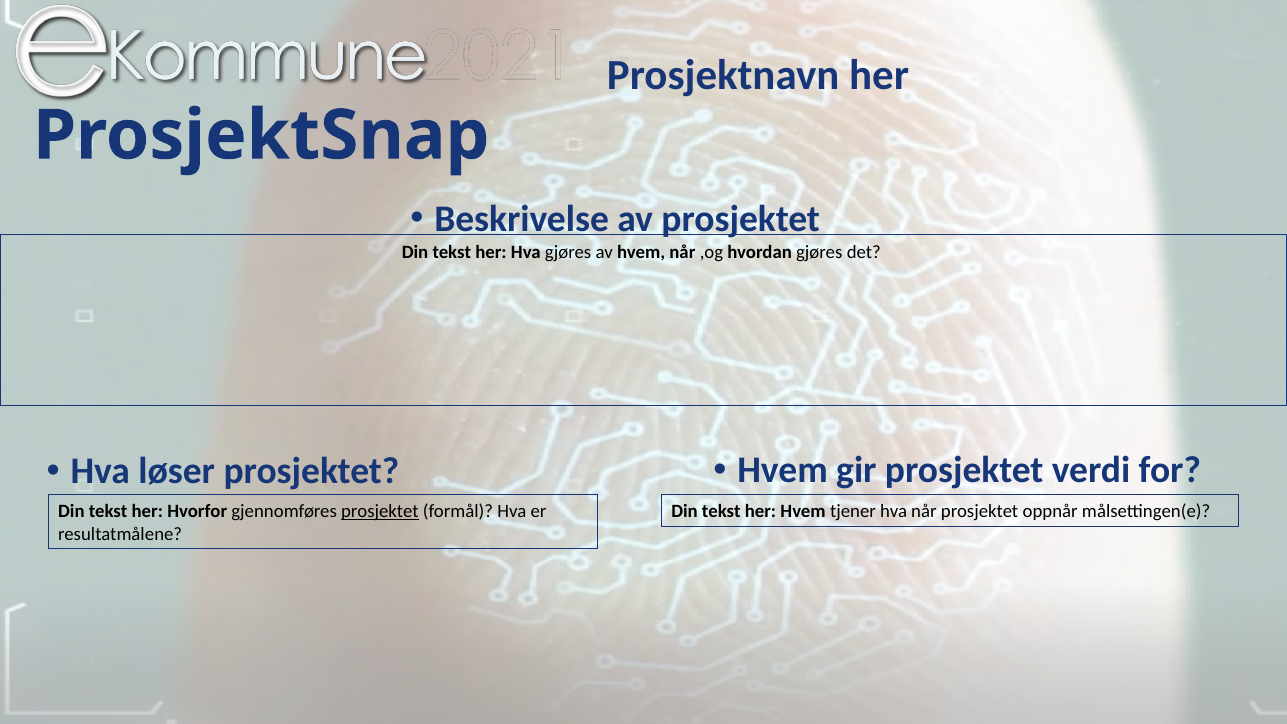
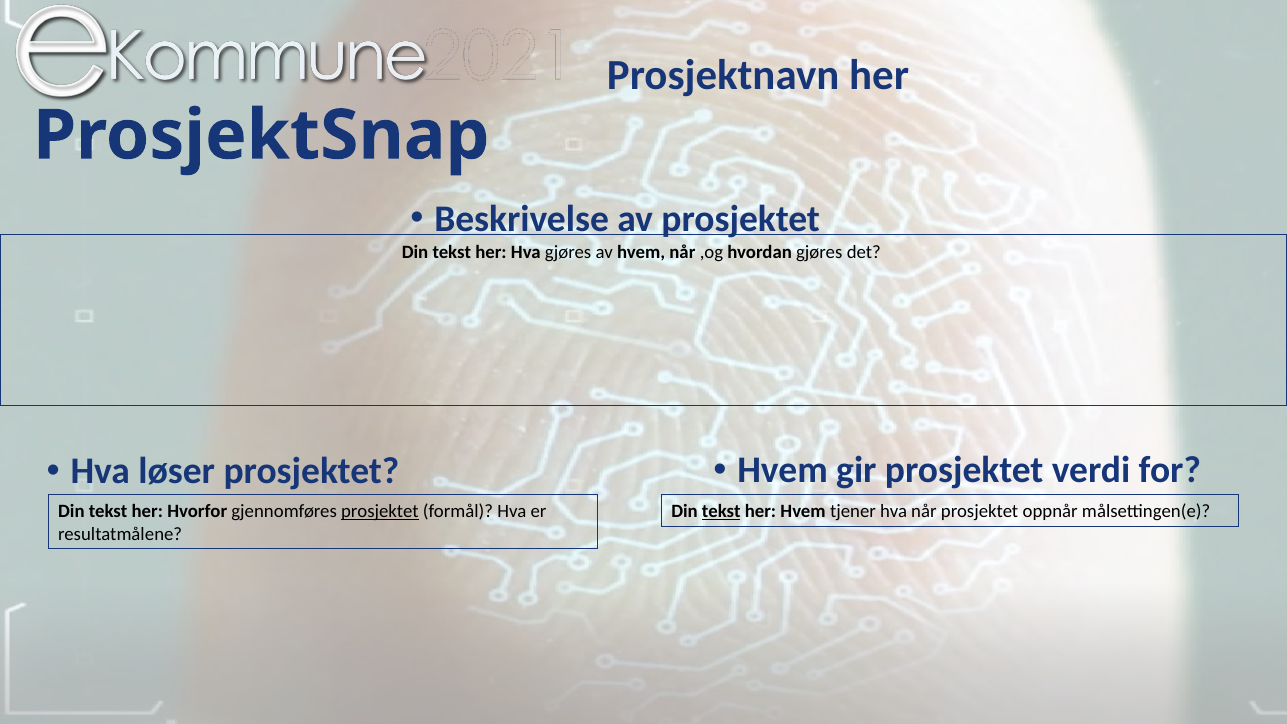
tekst underline: none -> present (721, 512)
